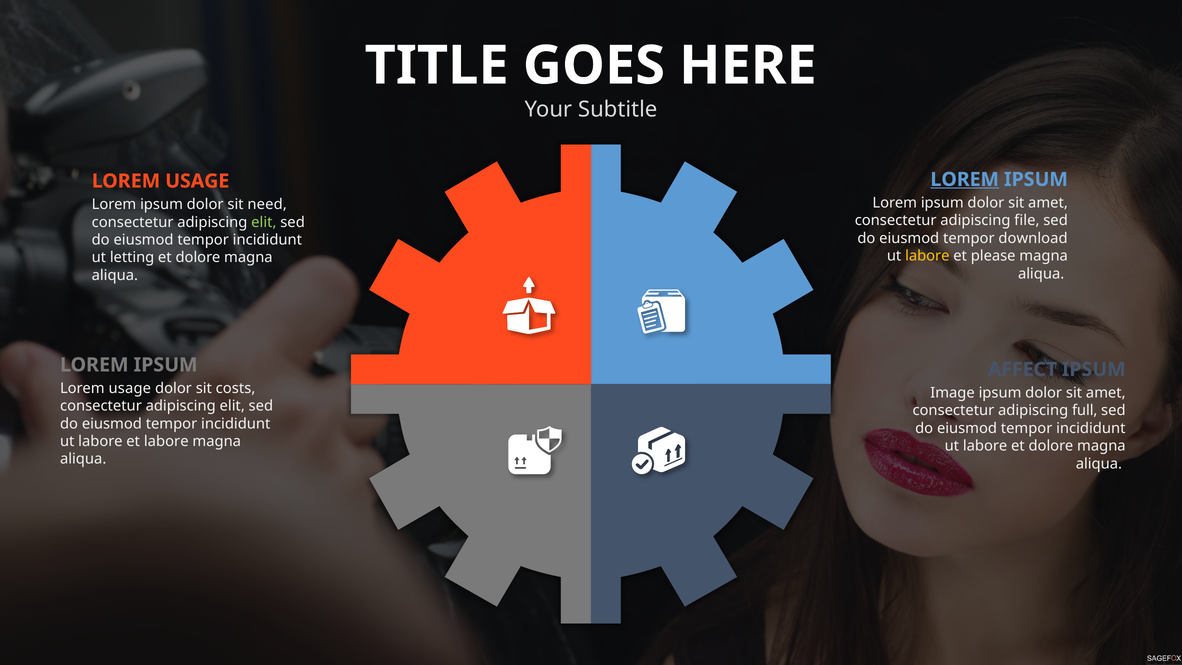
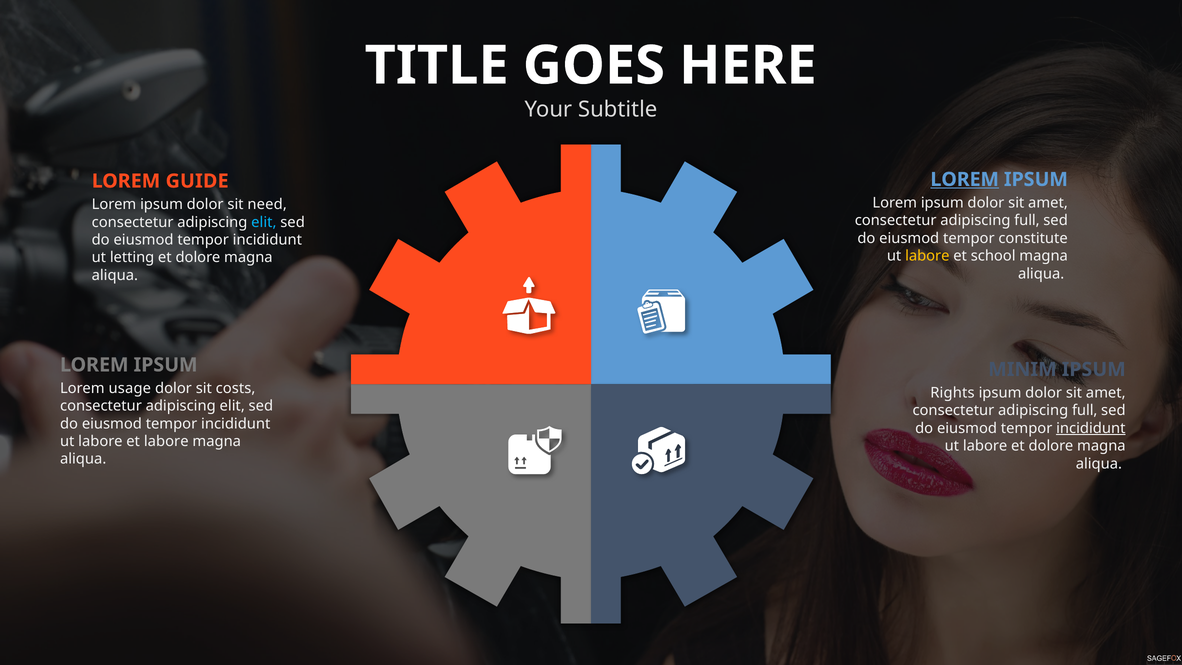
USAGE: USAGE -> GUIDE (197, 181)
file: file -> full (1027, 220)
elit colour: light green -> light blue (264, 222)
download: download -> constitute (1033, 238)
please: please -> school (993, 256)
AFFECT: AFFECT -> MINIM (1022, 369)
Image: Image -> Rights (952, 393)
incididunt underline: none -> present (1091, 428)
